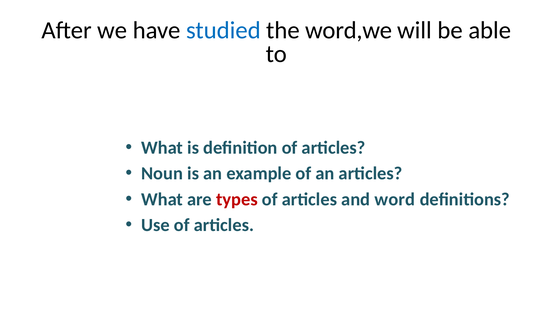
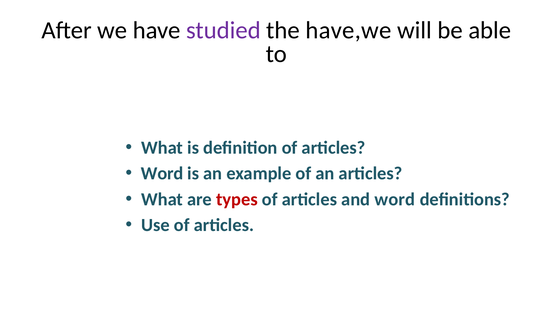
studied colour: blue -> purple (223, 30)
word,we: word,we -> have,we (348, 30)
Noun: Noun -> Word (162, 173)
